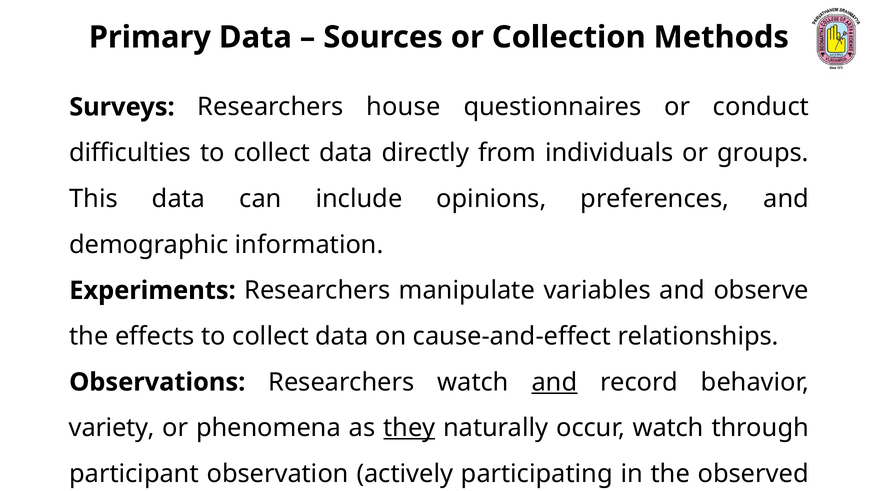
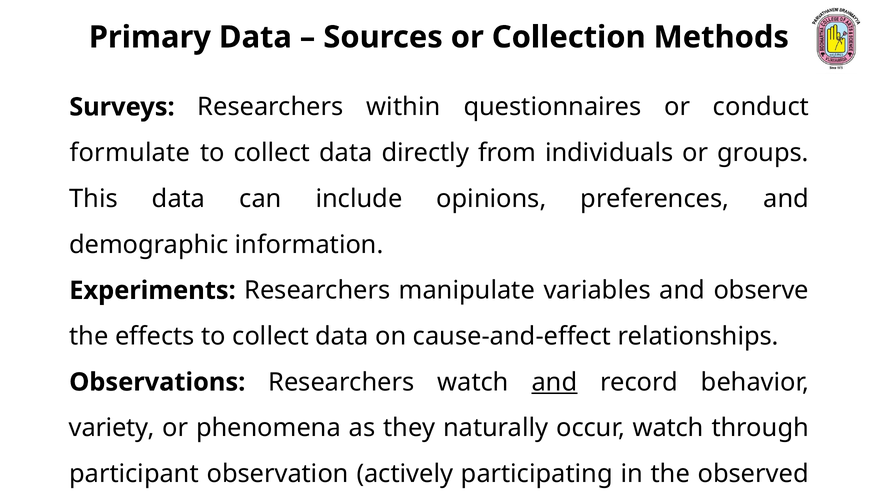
house: house -> within (403, 107)
difficulties: difficulties -> formulate (130, 153)
they underline: present -> none (409, 428)
